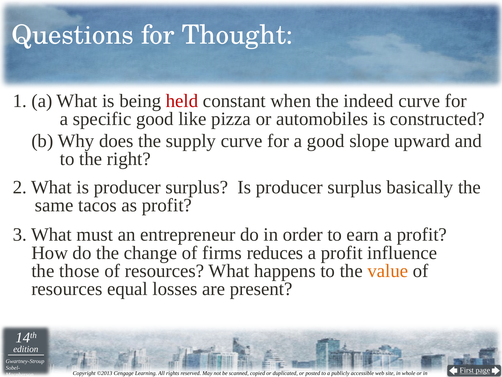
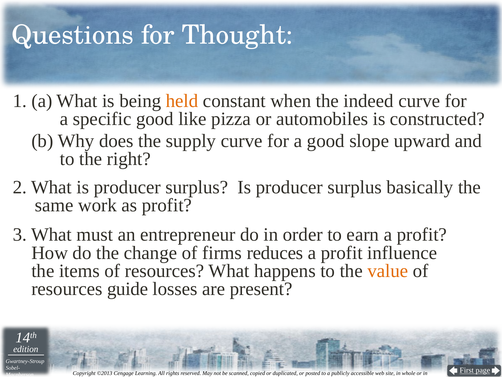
held colour: red -> orange (182, 101)
tacos: tacos -> work (97, 205)
those: those -> items (79, 271)
equal: equal -> guide (128, 289)
